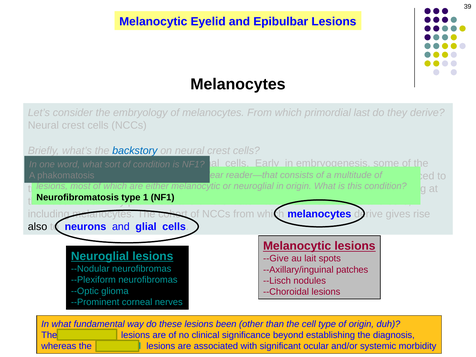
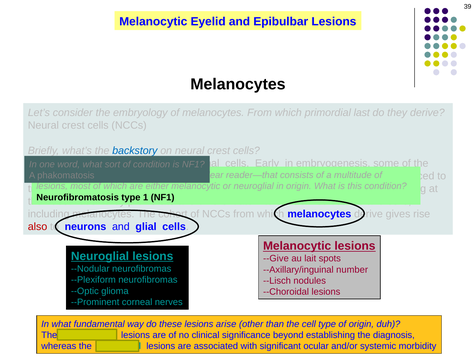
also colour: black -> red (38, 227)
patches: patches -> number (352, 270)
been: been -> arise (226, 324)
